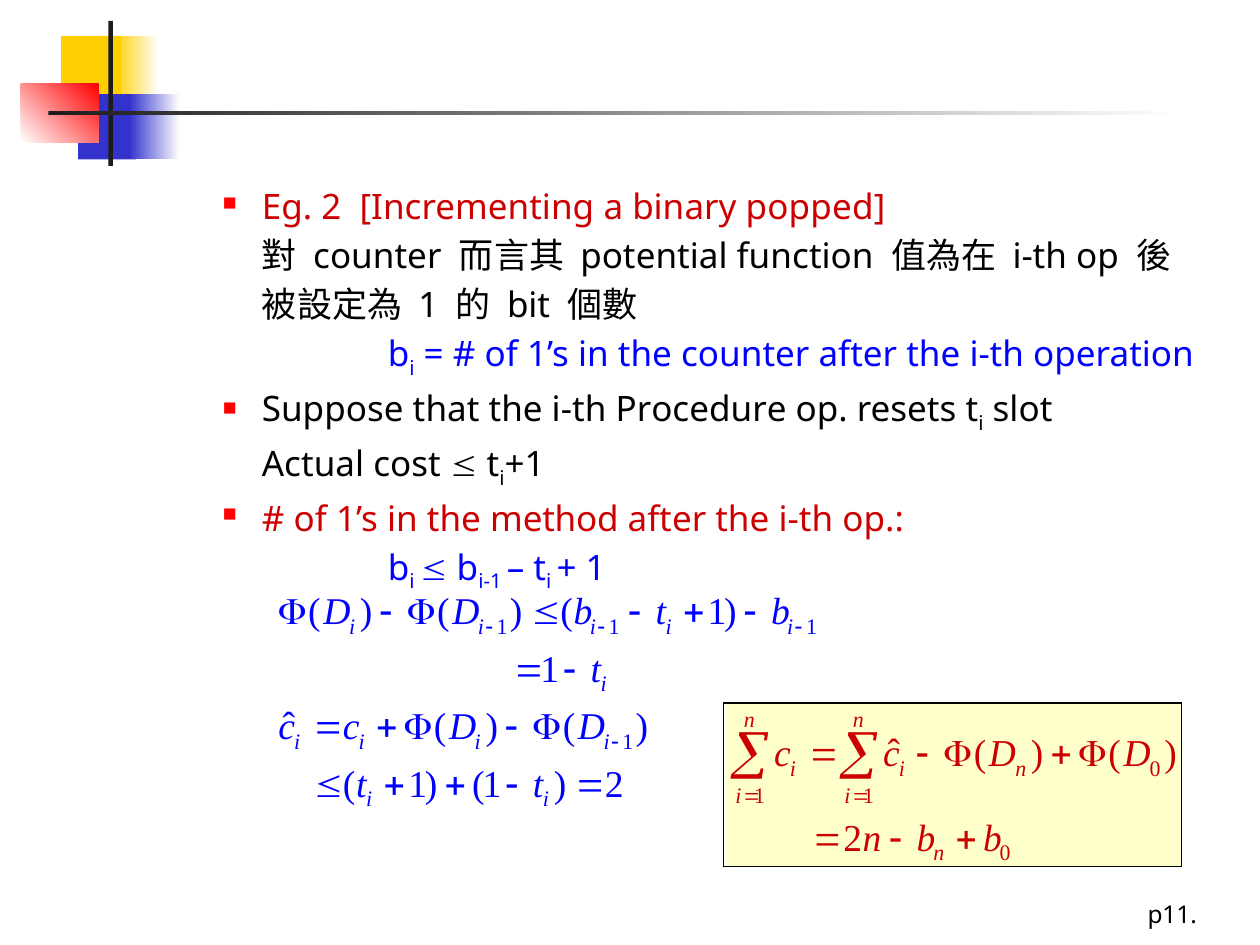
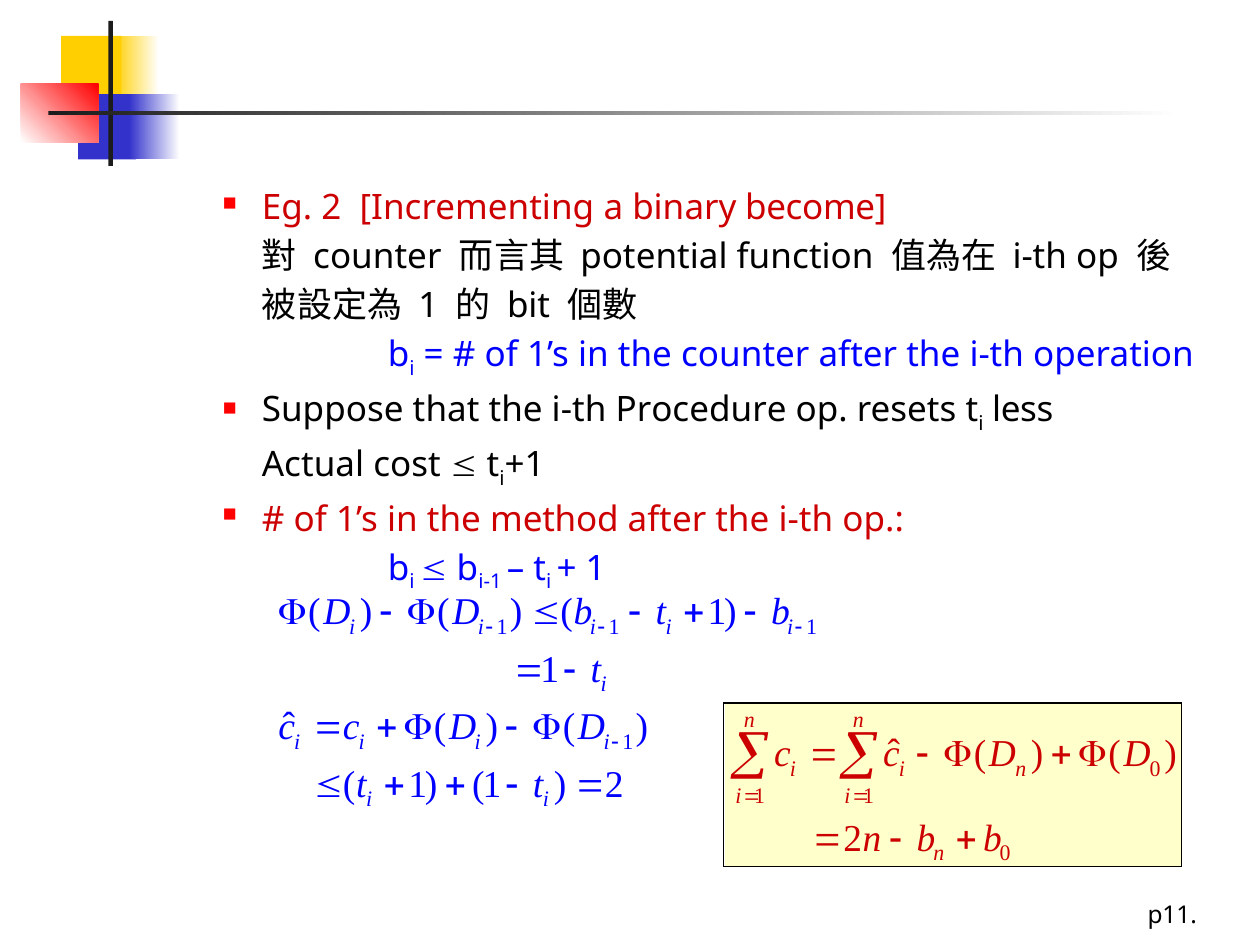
popped: popped -> become (816, 208)
slot: slot -> less (1023, 410)
